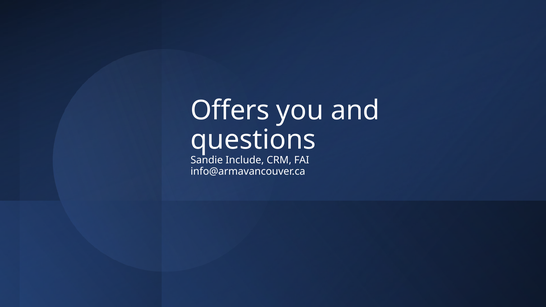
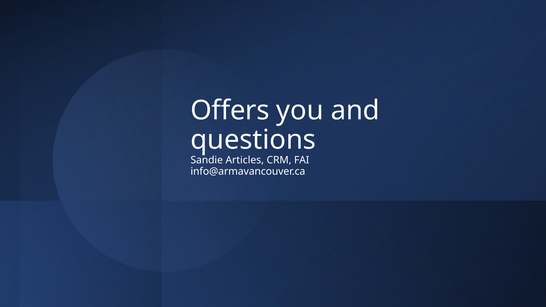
Include: Include -> Articles (245, 160)
